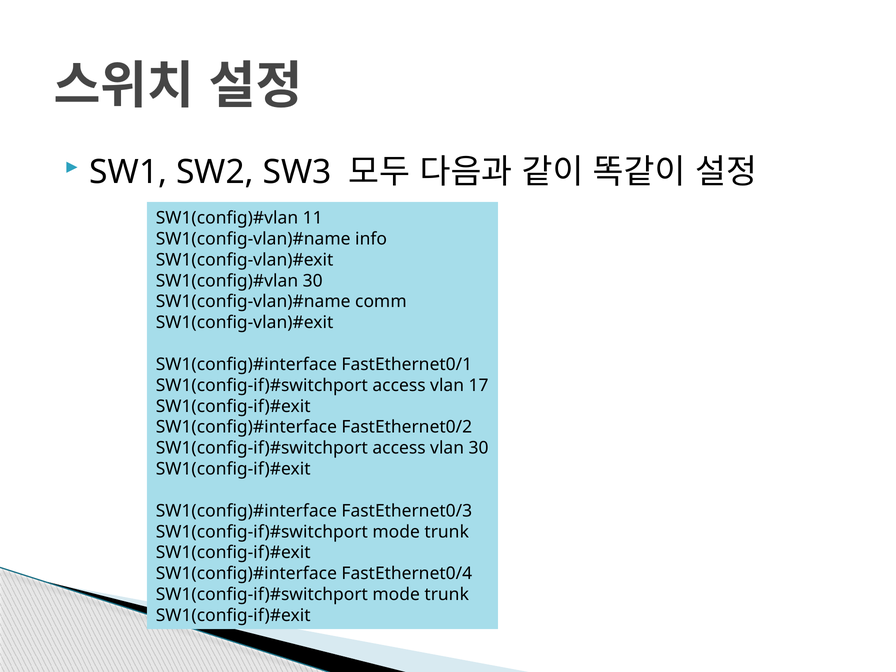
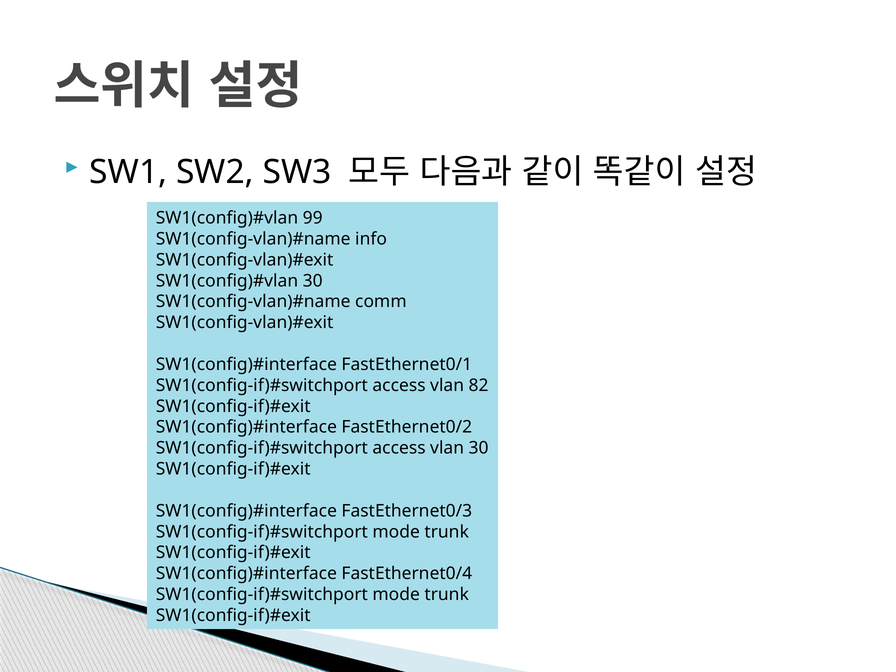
11: 11 -> 99 (313, 218)
17: 17 -> 82 (479, 385)
